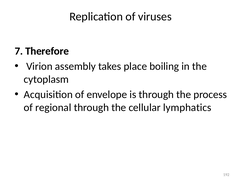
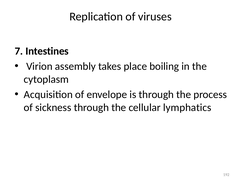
Therefore: Therefore -> Intestines (47, 51)
regional: regional -> sickness (53, 108)
